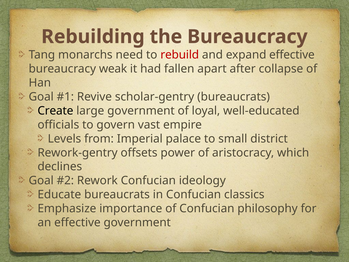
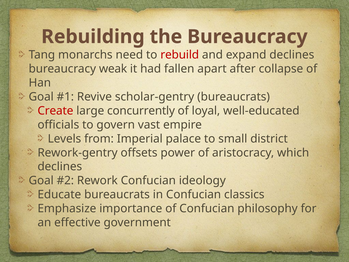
expand effective: effective -> declines (292, 55)
Create colour: black -> red (55, 111)
large government: government -> concurrently (141, 111)
